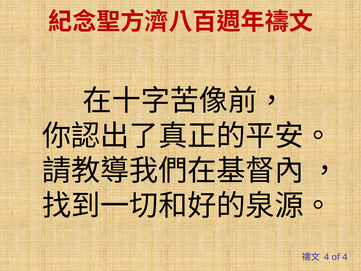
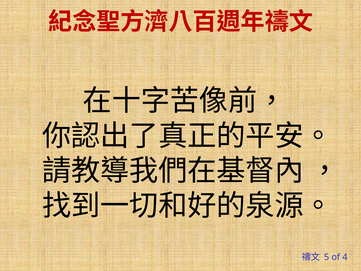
4: 4 -> 5 (327, 257)
